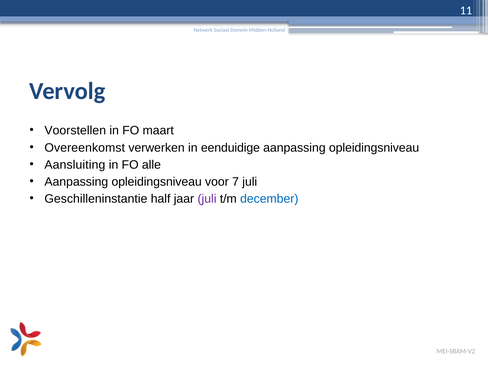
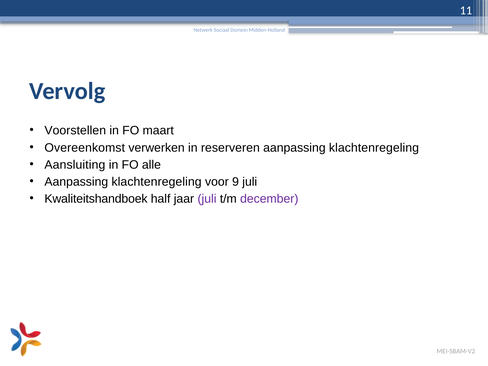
eenduidige: eenduidige -> reserveren (230, 148)
opleidingsniveau: opleidingsniveau -> klachtenregeling (374, 148)
opleidingsniveau: opleidingsniveau -> klachtenregeling (157, 182)
7: 7 -> 9 (236, 182)
Geschilleninstantie: Geschilleninstantie -> Kwaliteitshandboek (96, 199)
december colour: blue -> purple (269, 199)
